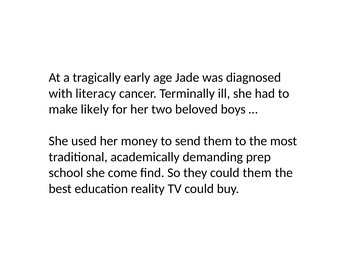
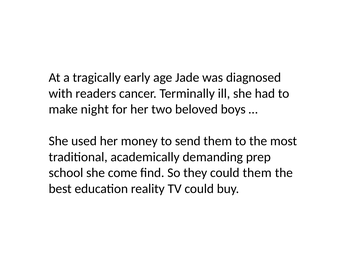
literacy: literacy -> readers (96, 93)
likely: likely -> night (95, 109)
